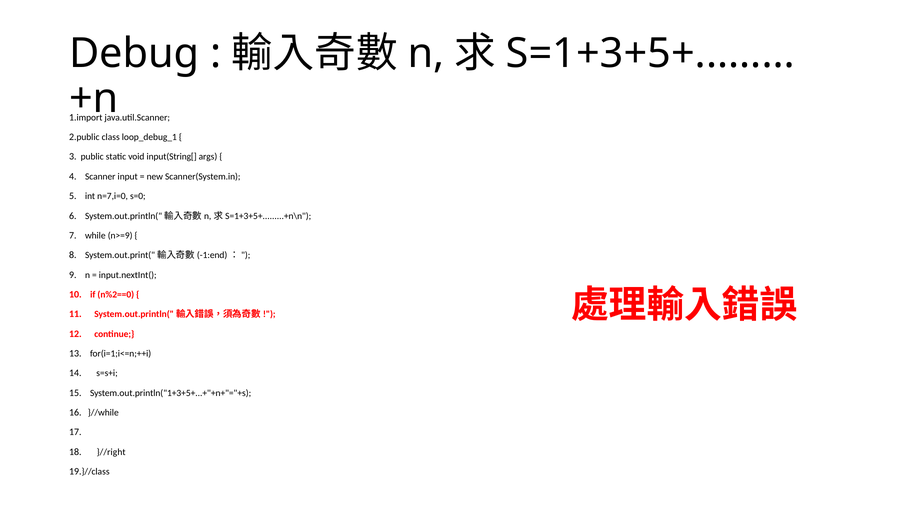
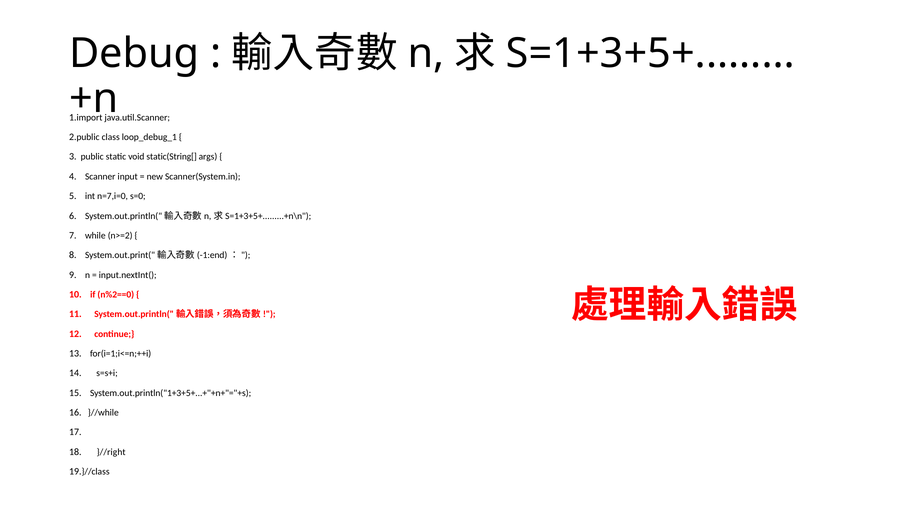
input(String[: input(String[ -> static(String[ (172, 157)
n>=9: n>=9 -> n>=2 (120, 235)
